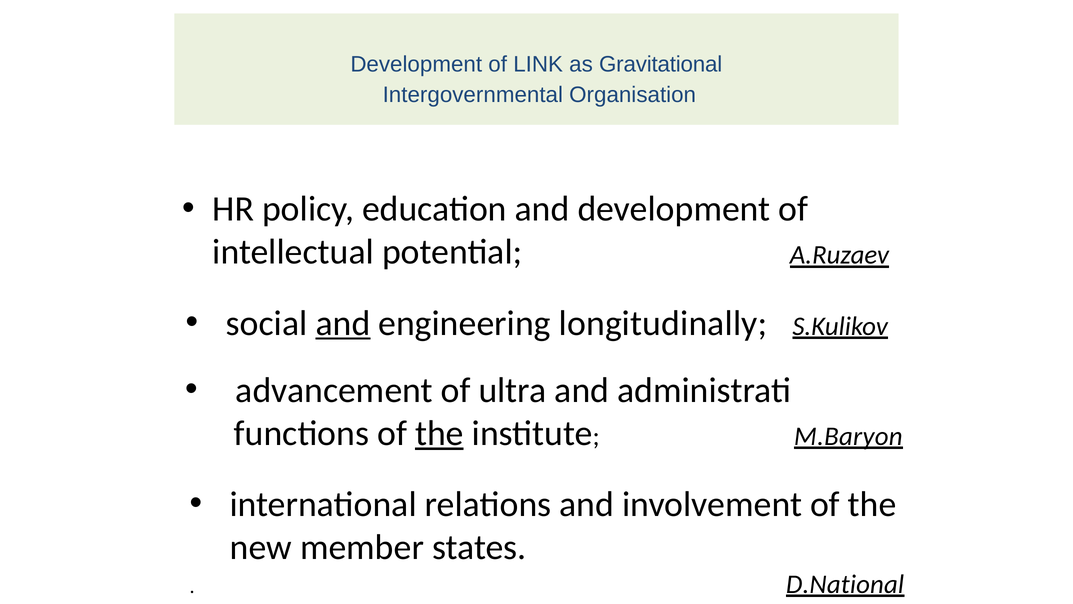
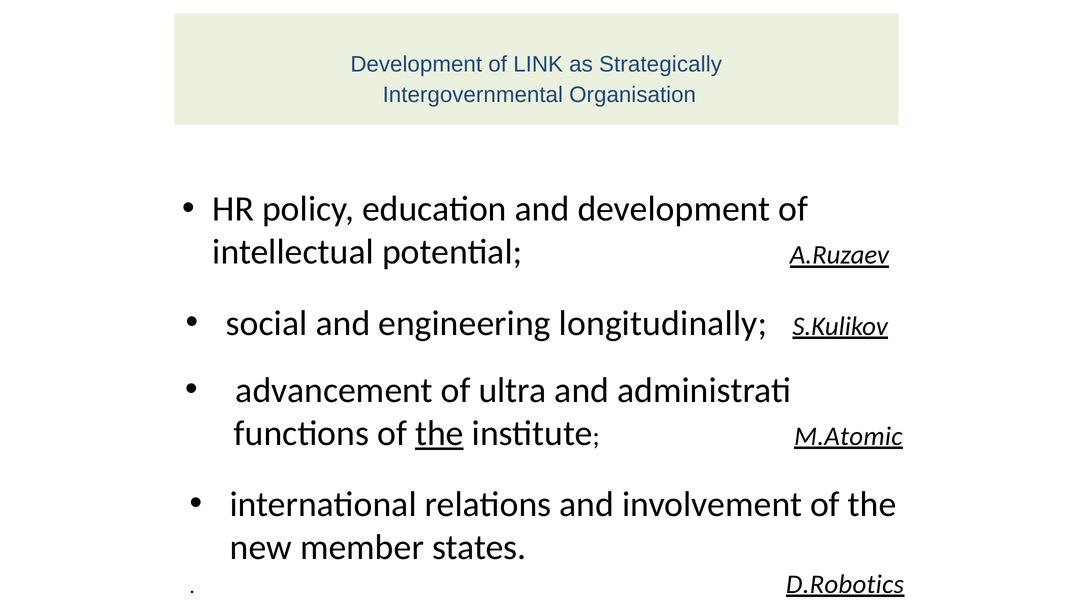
Gravitational: Gravitational -> Strategically (661, 64)
and underline: present -> none (343, 323)
M.Baryon: M.Baryon -> M.Atomic (848, 436)
D.National: D.National -> D.Robotics (845, 584)
